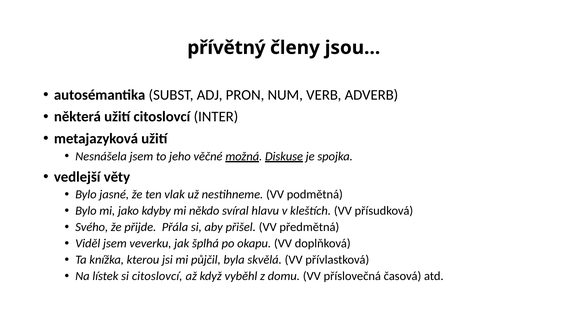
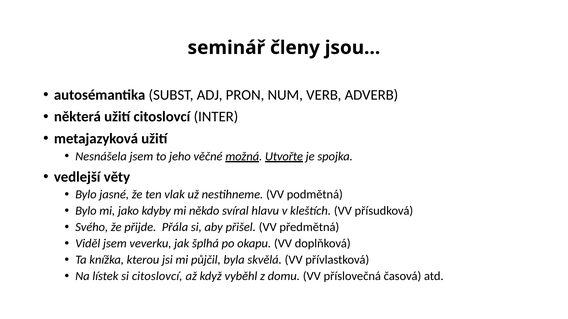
přívětný: přívětný -> seminář (226, 48)
Diskuse: Diskuse -> Utvořte (284, 157)
